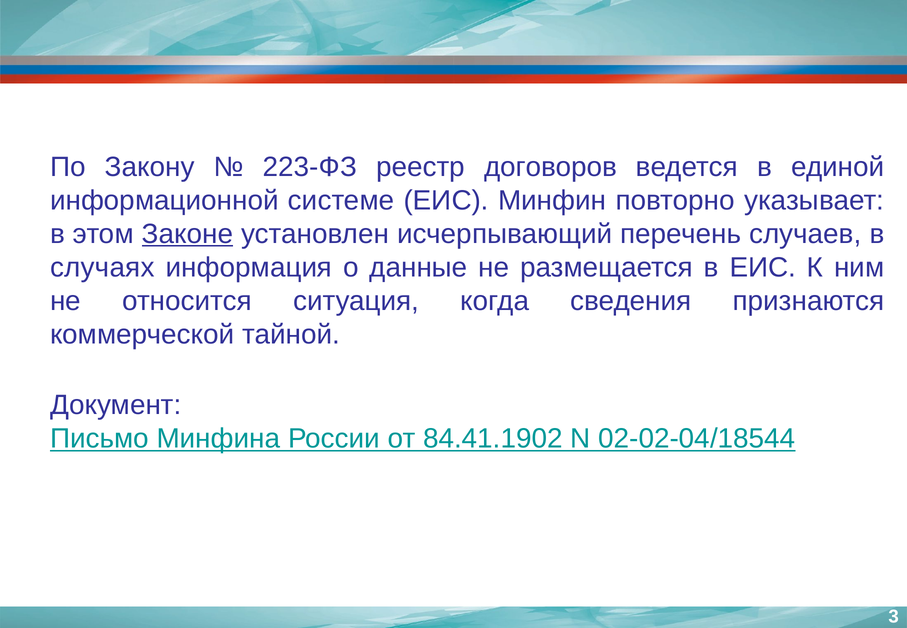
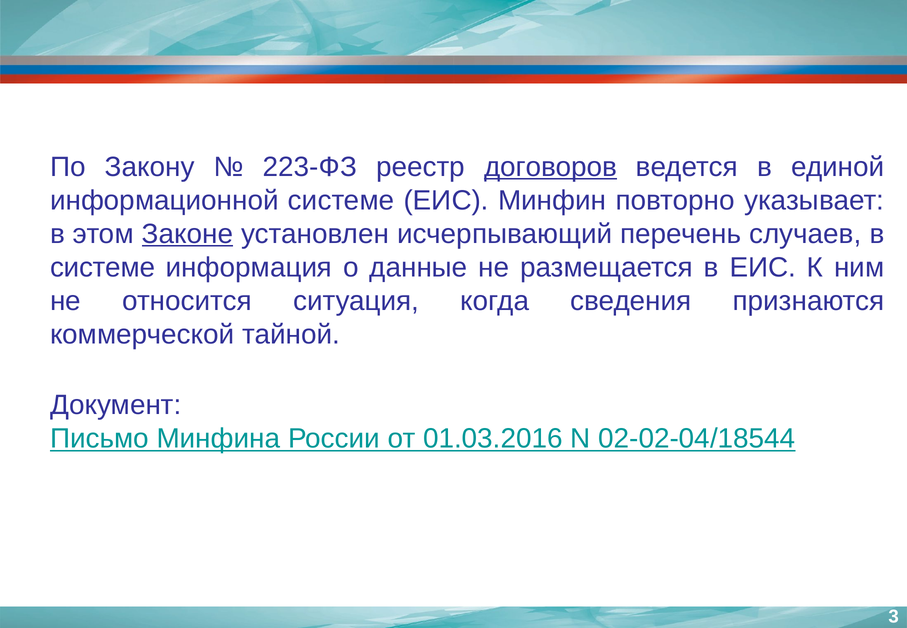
договоров underline: none -> present (550, 167)
случаях: случаях -> системе (103, 267)
84.41.1902: 84.41.1902 -> 01.03.2016 (493, 438)
